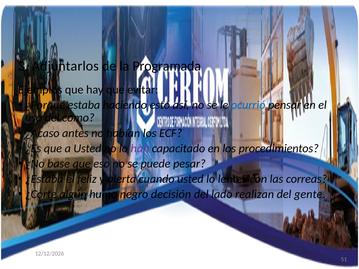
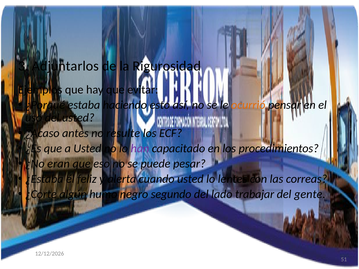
Programada: Programada -> Rigurosidad (167, 66)
ocurrió colour: blue -> orange (248, 105)
del como: como -> usted (78, 118)
habían: habían -> resulte (123, 133)
base: base -> eran (59, 164)
decisión: decisión -> segundo (171, 194)
realizan: realizan -> trabajar (255, 194)
